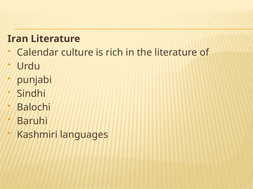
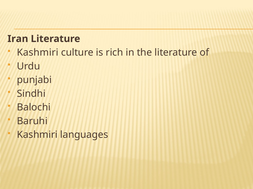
Calendar: Calendar -> Kashmiri (38, 53)
